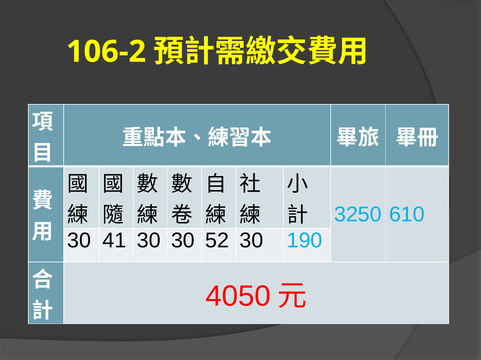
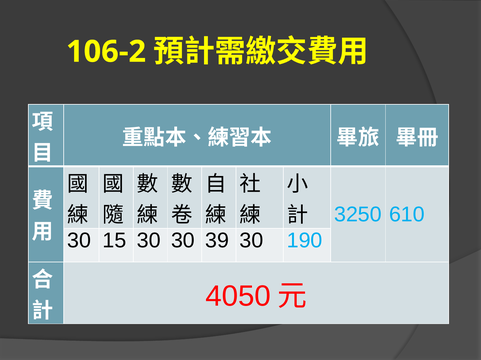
41: 41 -> 15 (114, 241)
52: 52 -> 39 (217, 241)
